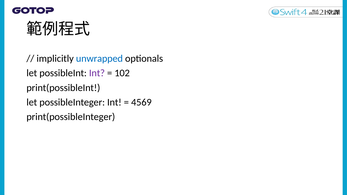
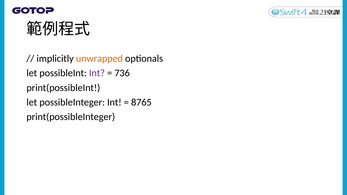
unwrapped colour: blue -> orange (99, 59)
102: 102 -> 736 (122, 73)
4569: 4569 -> 8765 (141, 102)
